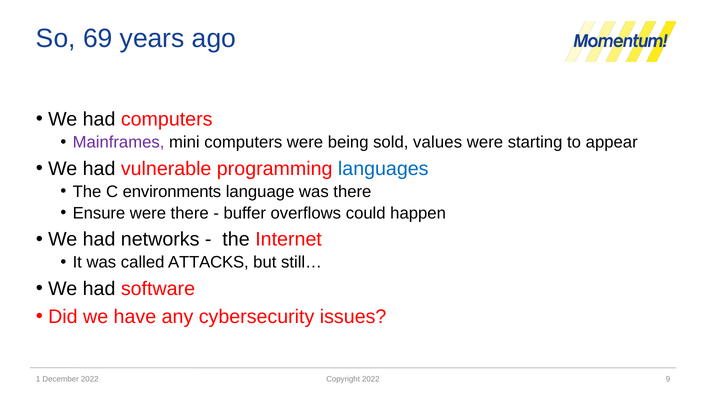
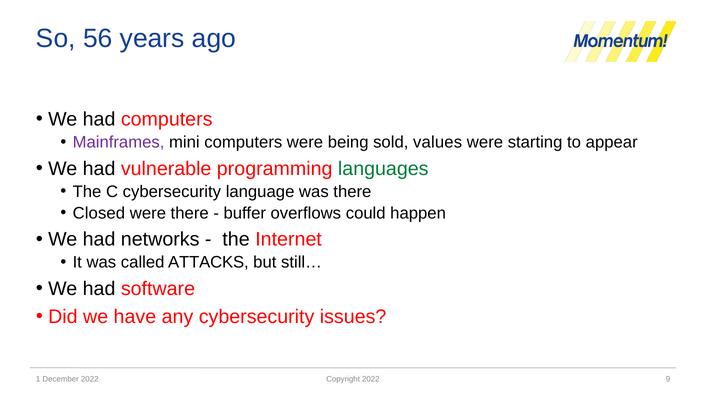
69: 69 -> 56 (98, 38)
languages colour: blue -> green (383, 169)
C environments: environments -> cybersecurity (172, 192)
Ensure: Ensure -> Closed (99, 213)
